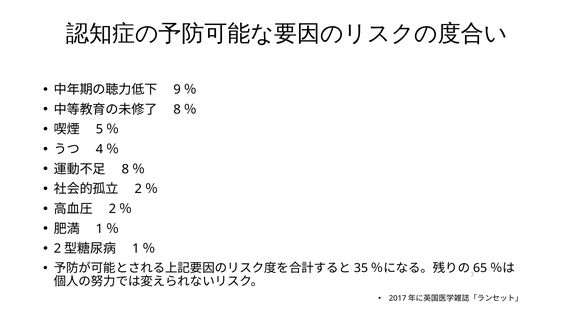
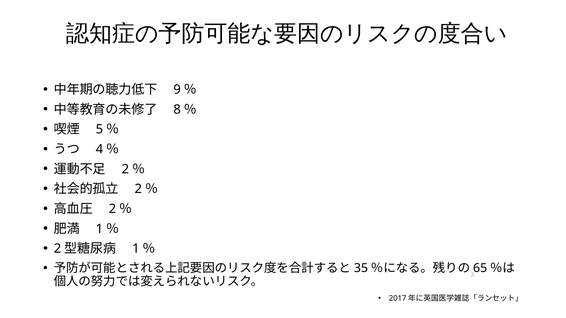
8: 8 -> 2 (125, 169)
